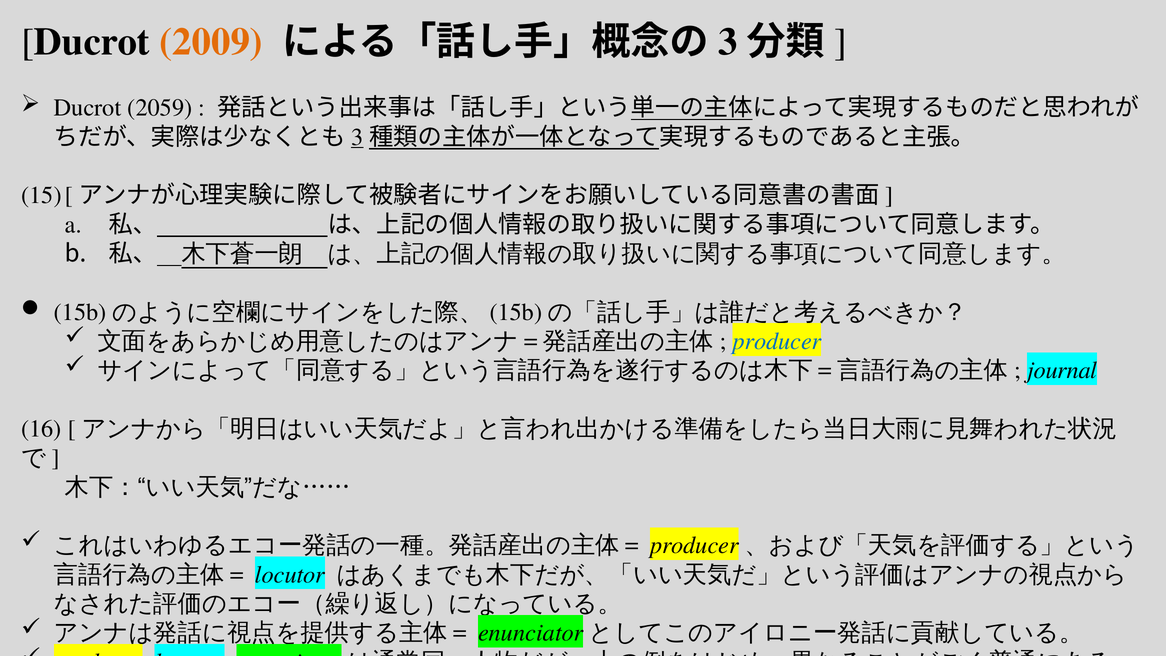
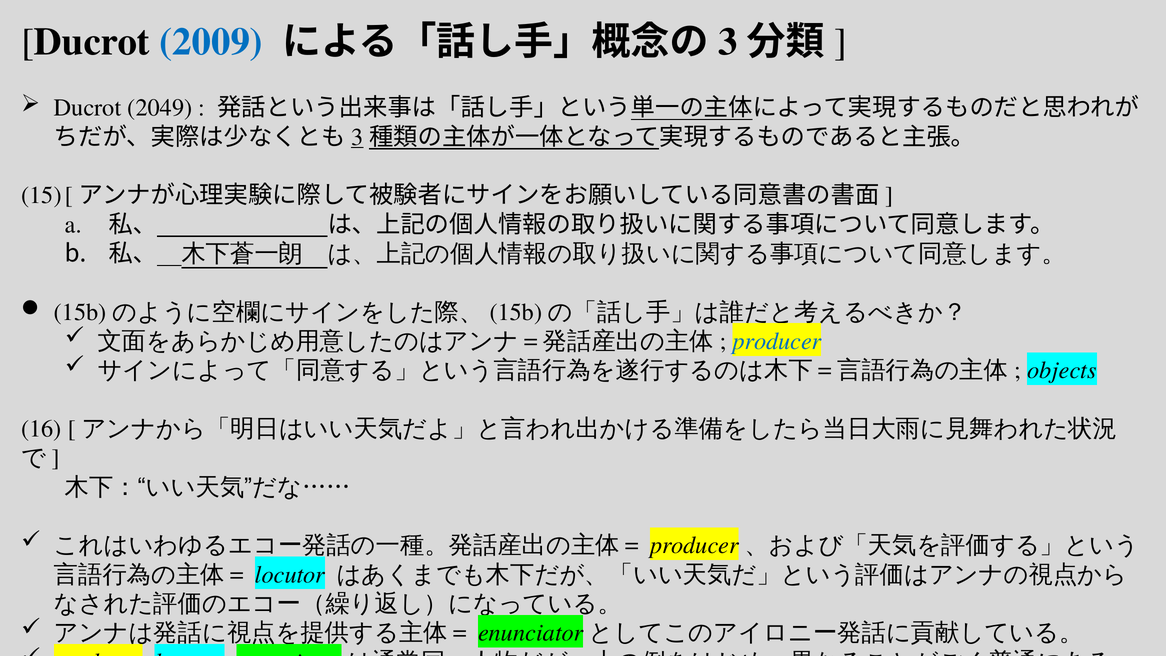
2009 colour: orange -> blue (211, 42)
2059: 2059 -> 2049 (160, 108)
journal: journal -> objects (1062, 370)
